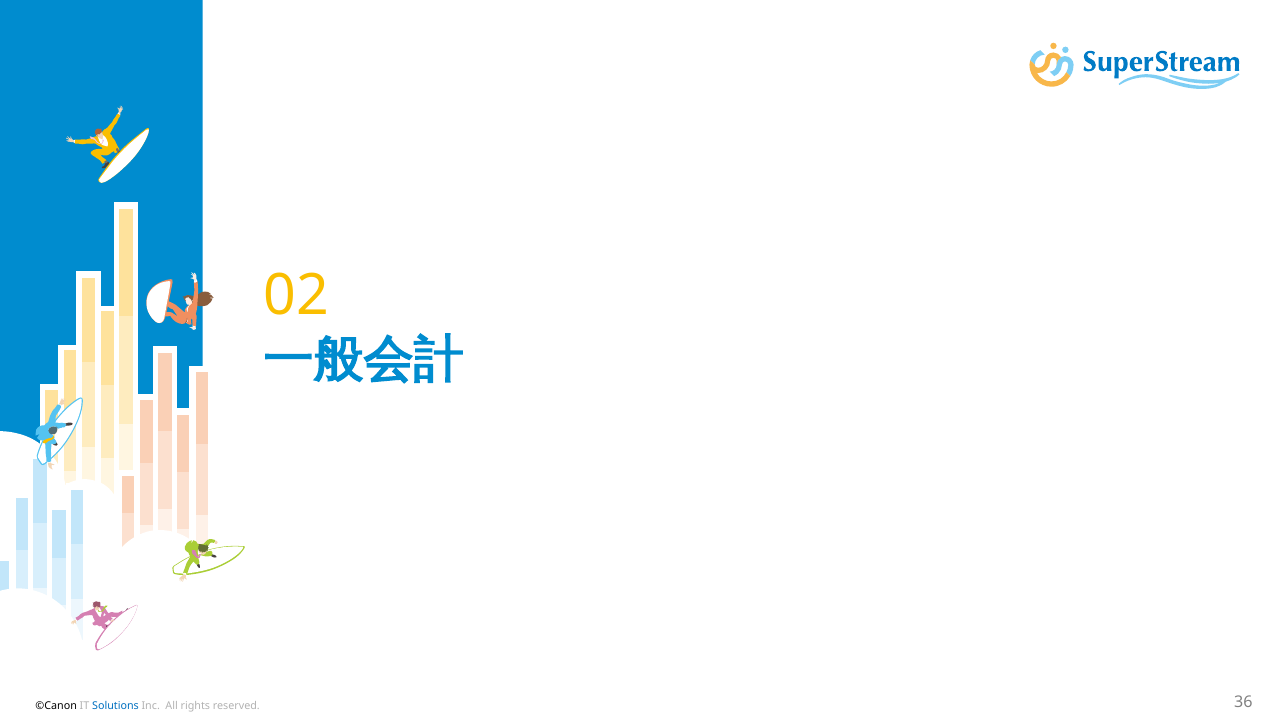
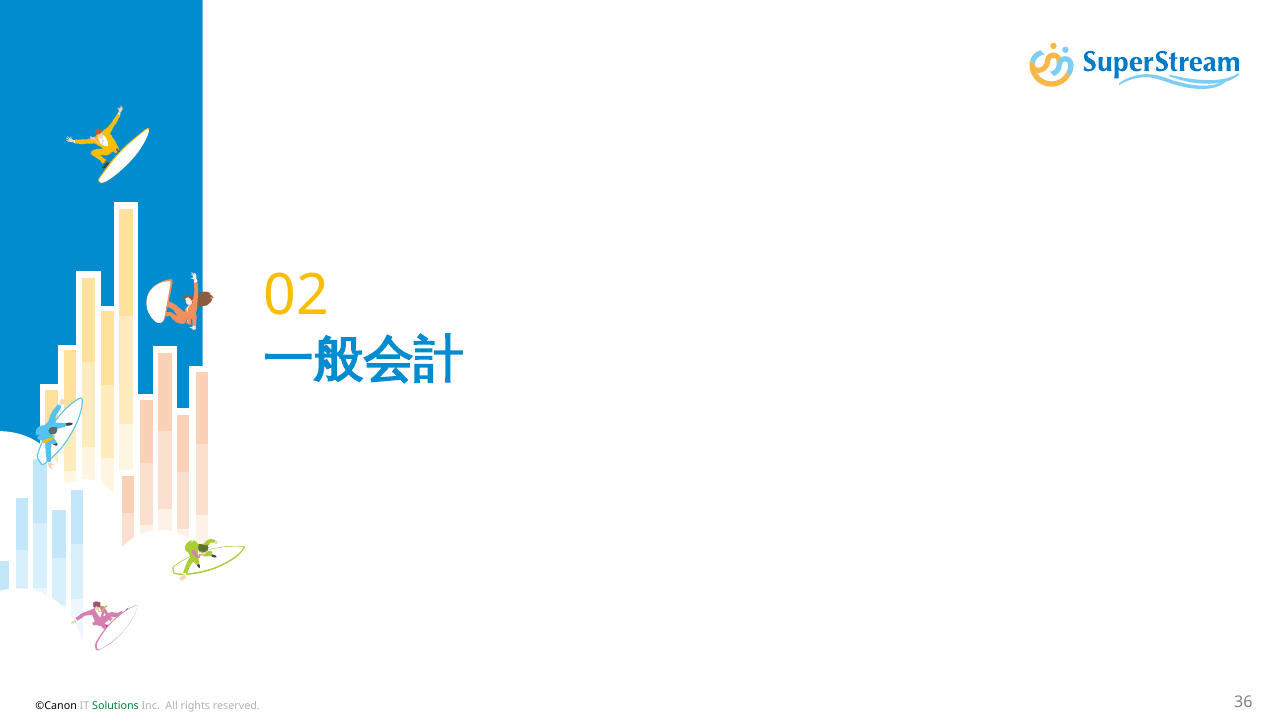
Solutions colour: blue -> green (116, 706)
